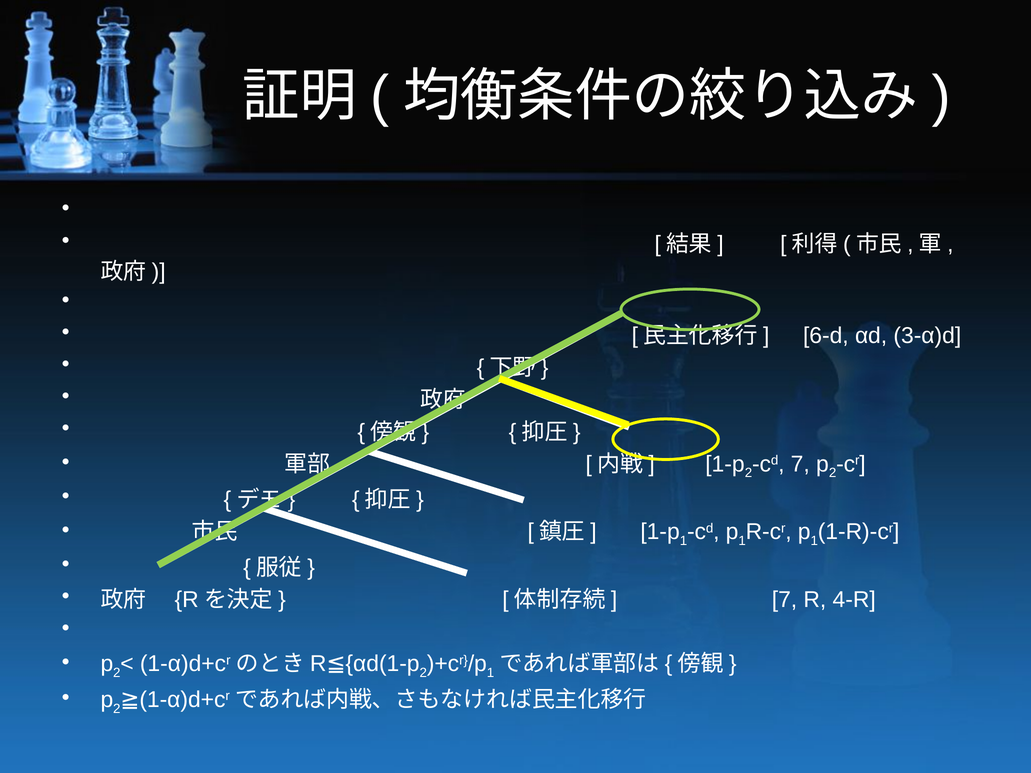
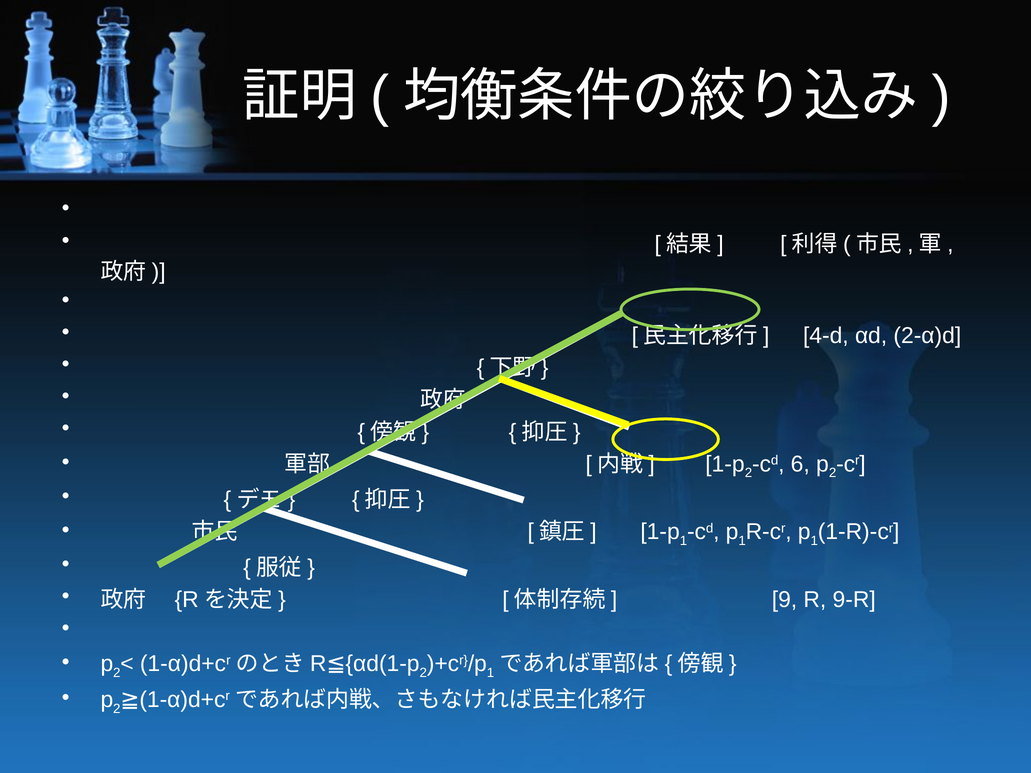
6-d: 6-d -> 4-d (826, 336)
3-α)d: 3-α)d -> 2-α)d (927, 336)
7: 7 -> 6 (800, 464)
7: 7 -> 9 (785, 600)
4-R: 4-R -> 9-R (854, 600)
